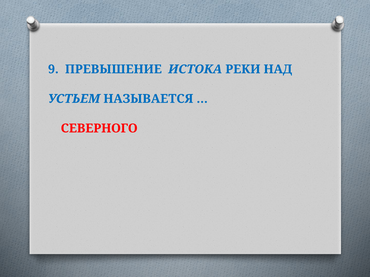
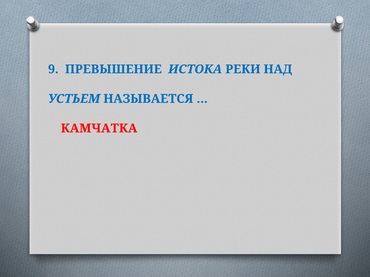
СЕВЕРНОГО: СЕВЕРНОГО -> КАМЧАТКА (99, 129)
